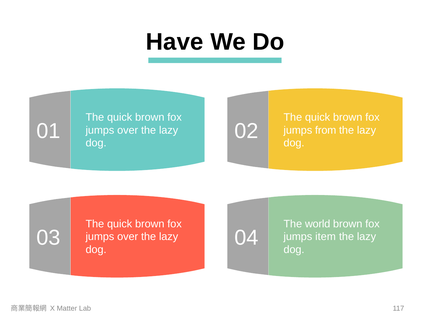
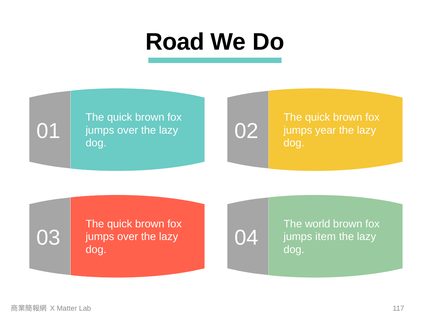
Have: Have -> Road (175, 42)
from: from -> year (326, 130)
